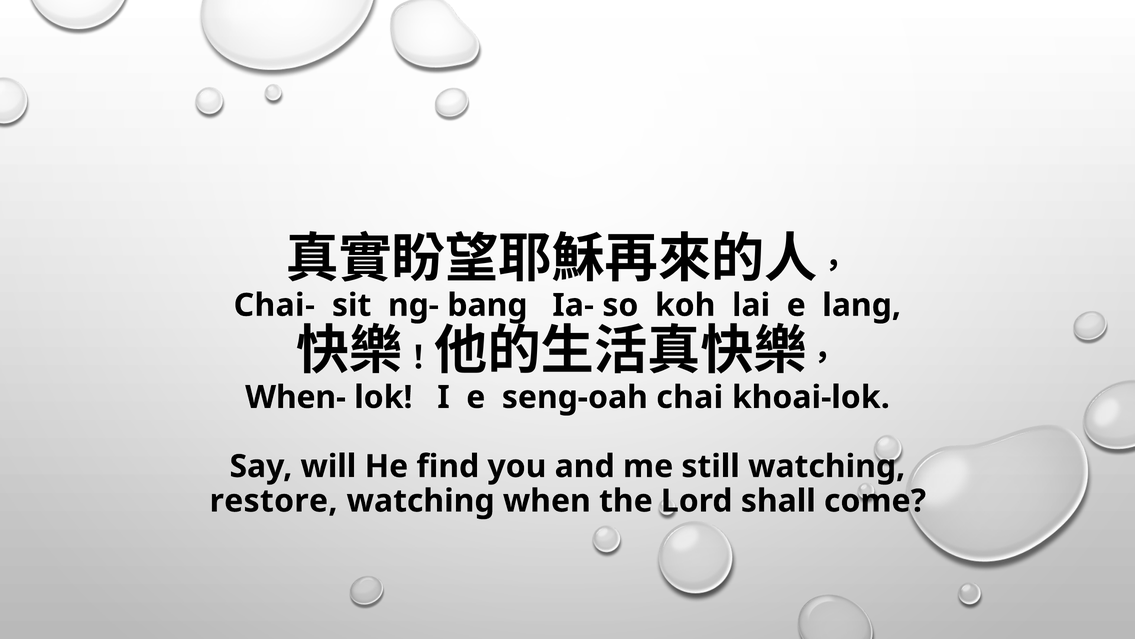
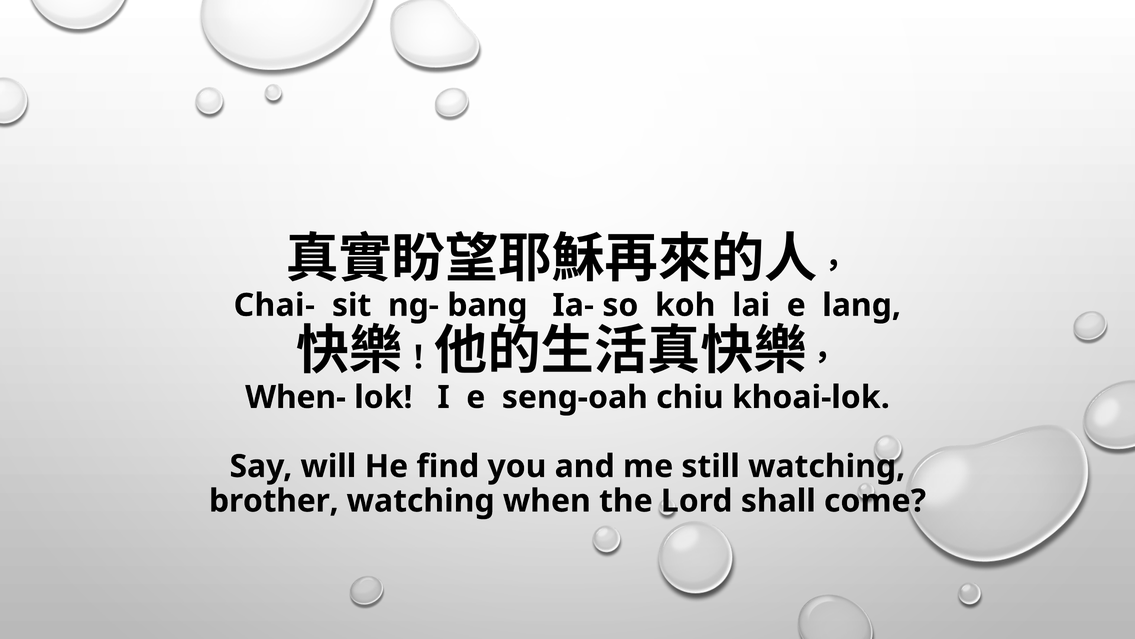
chai: chai -> chiu (690, 397)
restore: restore -> brother (274, 501)
